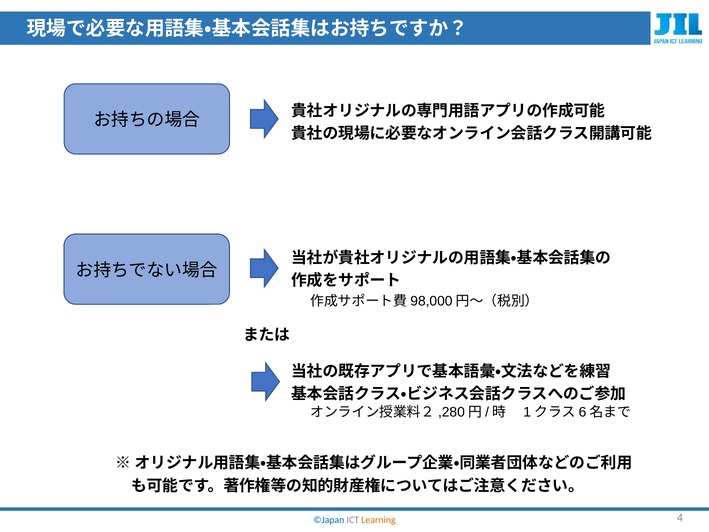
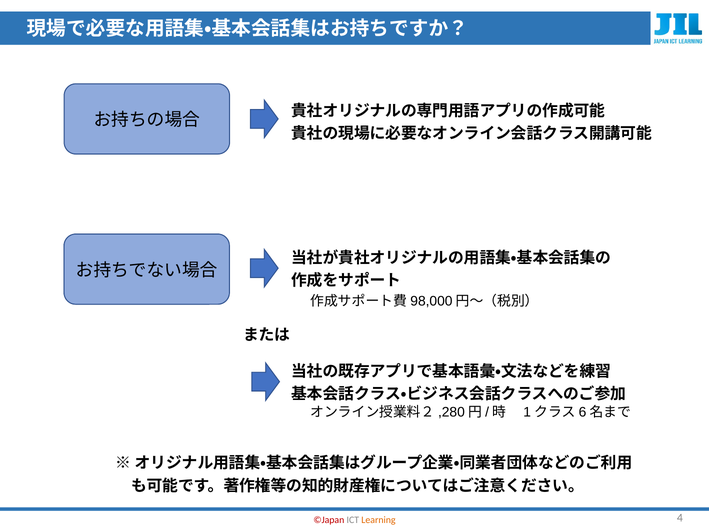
©Japan colour: blue -> red (329, 520)
